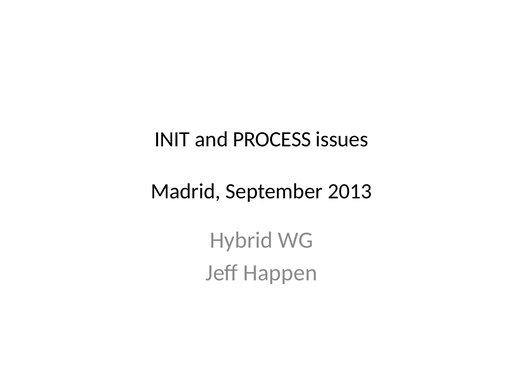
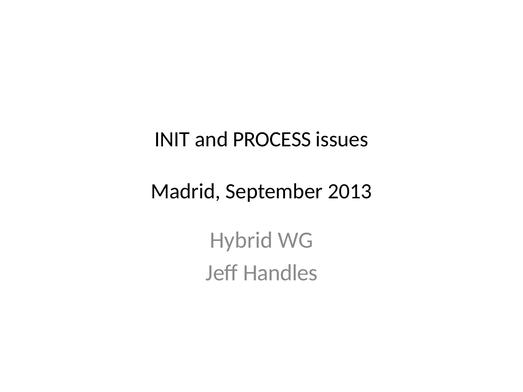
Happen: Happen -> Handles (280, 273)
